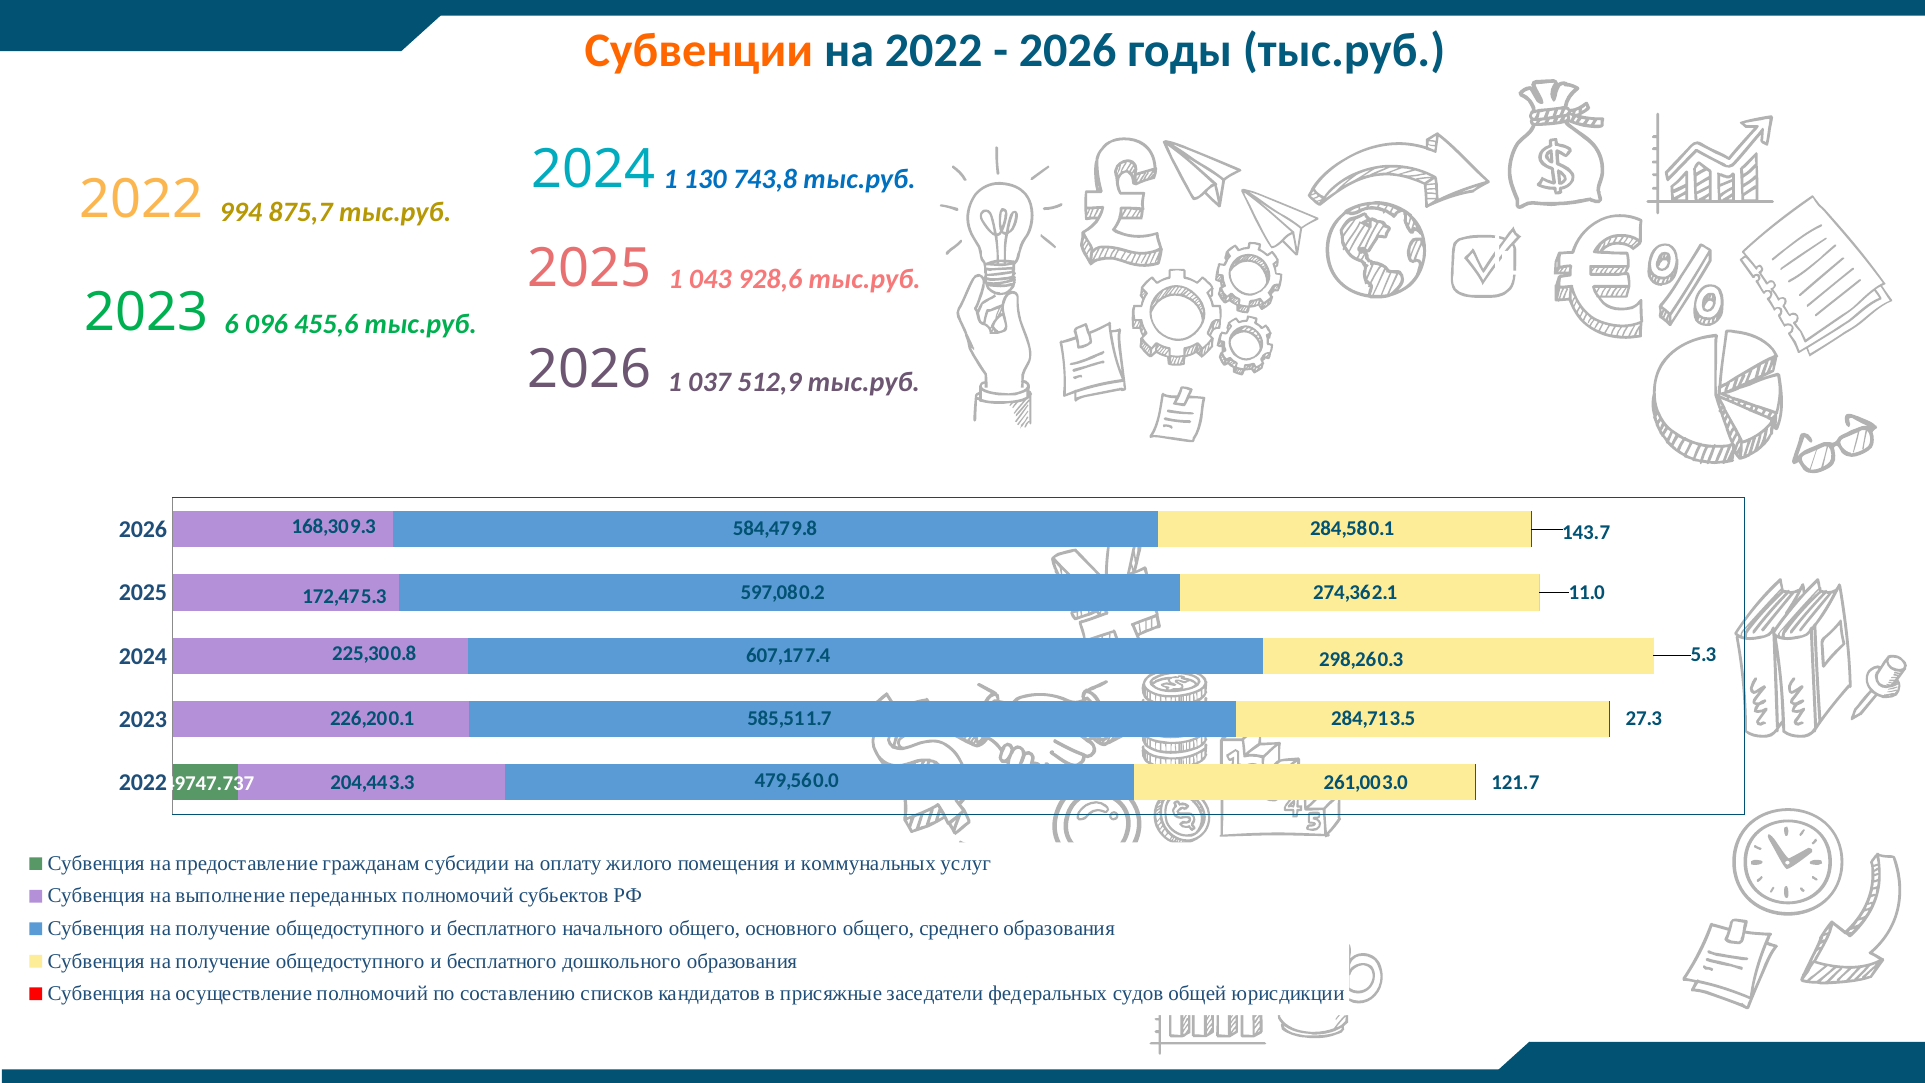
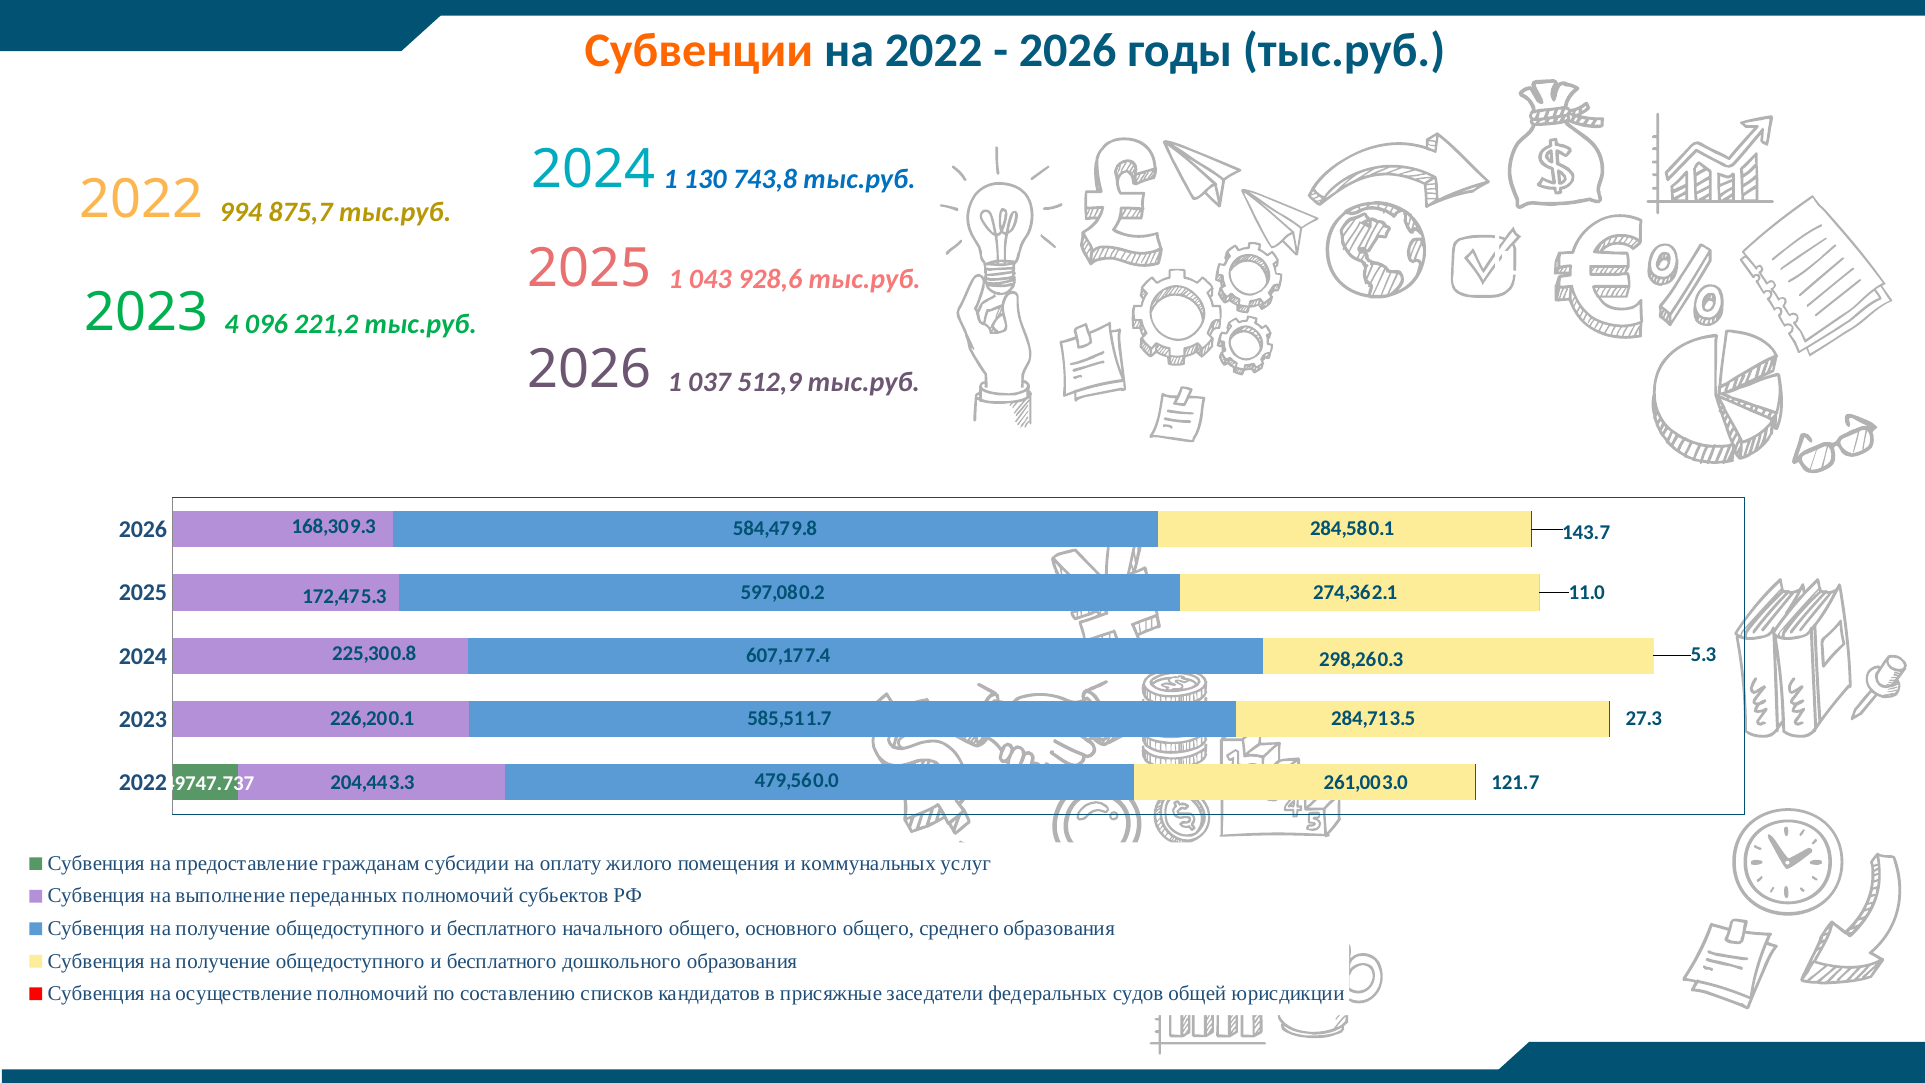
6: 6 -> 4 (232, 325)
455,6: 455,6 -> 221,2 (326, 325)
